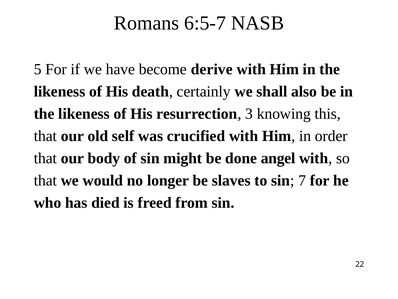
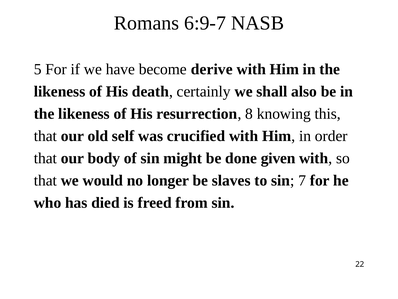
6:5-7: 6:5-7 -> 6:9-7 (205, 23)
3: 3 -> 8 (249, 114)
angel: angel -> given (278, 158)
